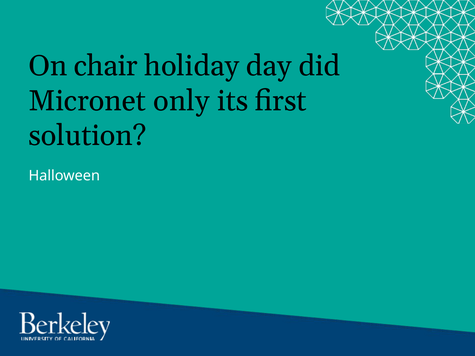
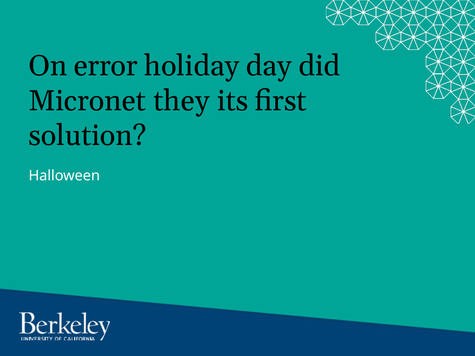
chair: chair -> error (106, 66)
only: only -> they (181, 101)
